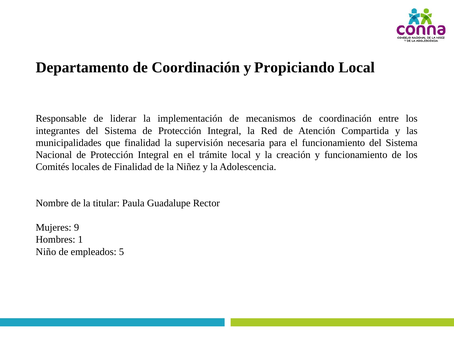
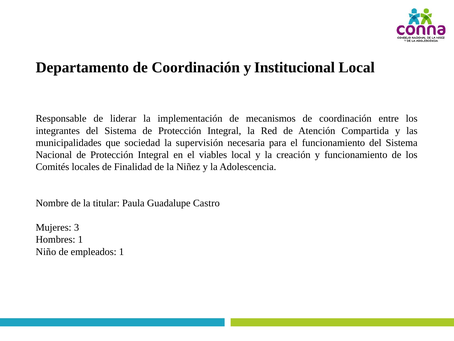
Propiciando: Propiciando -> Institucional (295, 67)
que finalidad: finalidad -> sociedad (142, 143)
trámite: trámite -> viables (213, 155)
Rector: Rector -> Castro (206, 203)
9: 9 -> 3 (77, 227)
empleados 5: 5 -> 1 (121, 251)
